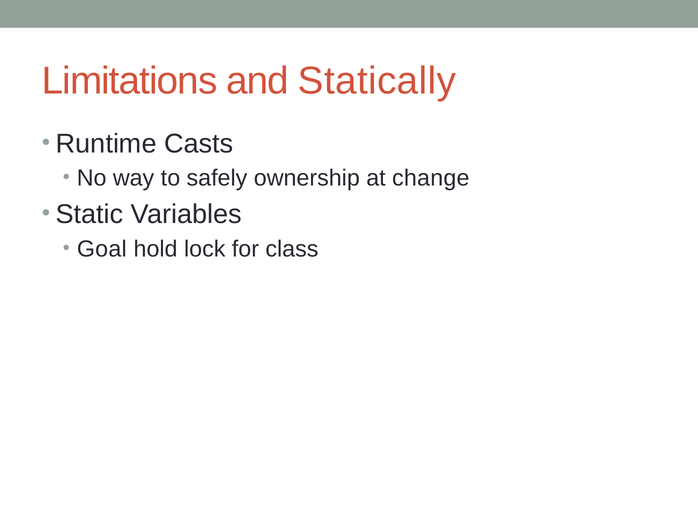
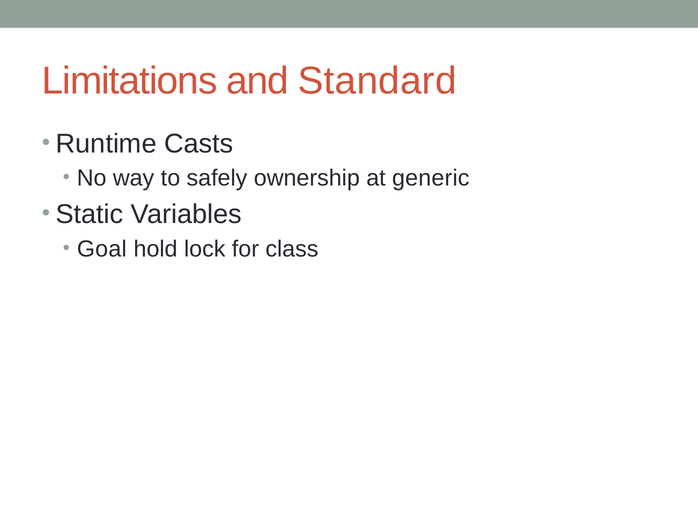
Statically: Statically -> Standard (377, 81)
change: change -> generic (431, 178)
